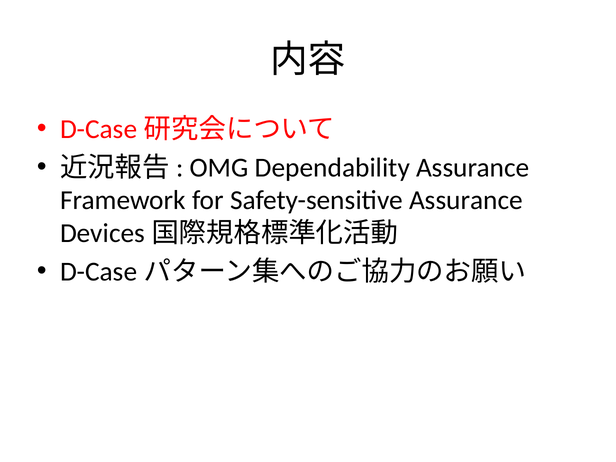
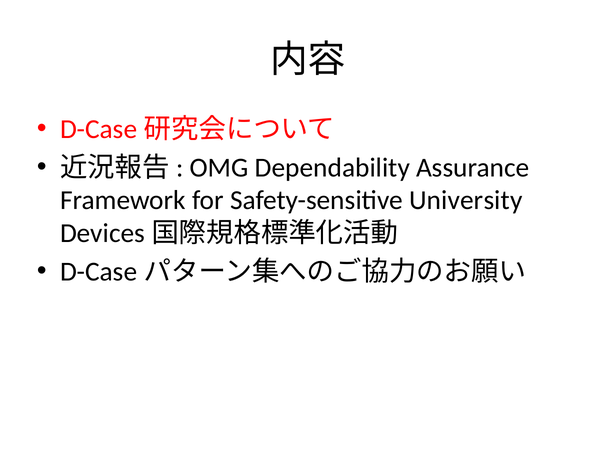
Safety-sensitive Assurance: Assurance -> University (466, 200)
